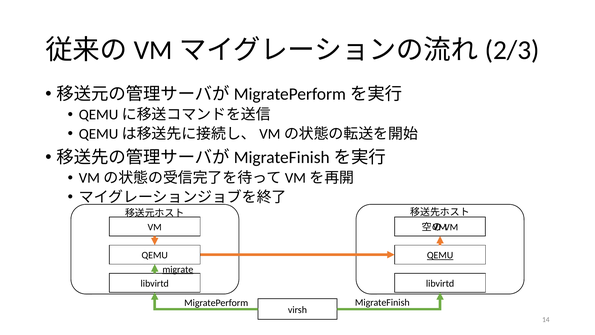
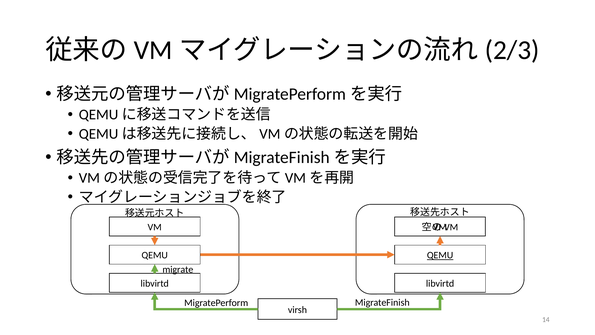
migrate underline: present -> none (178, 269)
